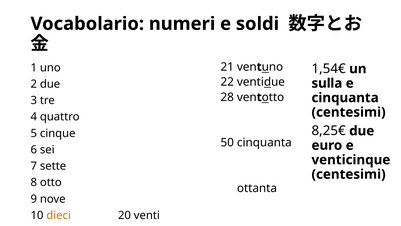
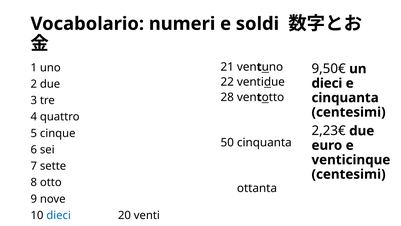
1,54€: 1,54€ -> 9,50€ (329, 69)
sulla: sulla -> dieci (327, 83)
8,25€: 8,25€ -> 2,23€ (329, 131)
dieci colour: orange -> blue (59, 215)
